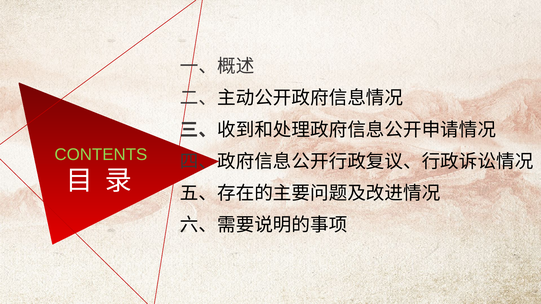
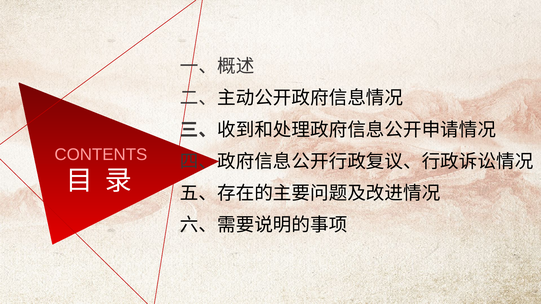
CONTENTS colour: light green -> pink (101, 155)
